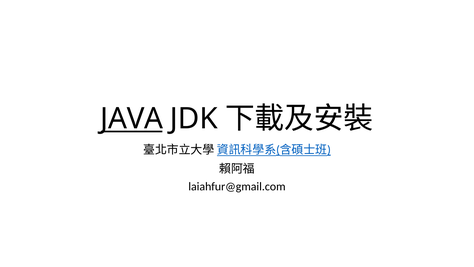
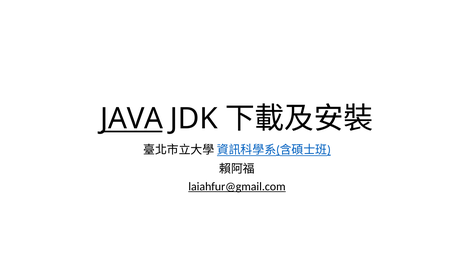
laiahfur@gmail.com underline: none -> present (237, 186)
